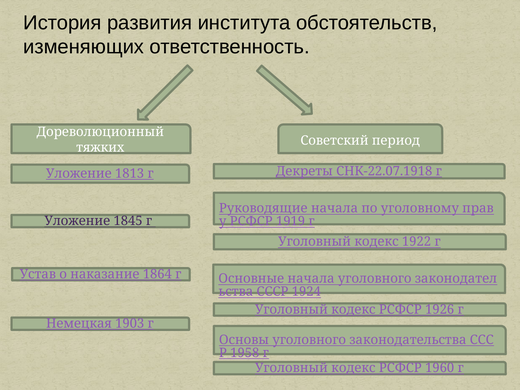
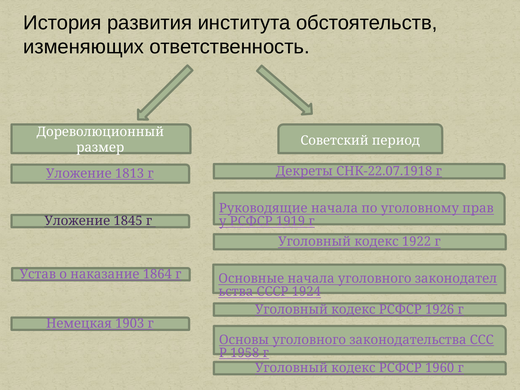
тяжких: тяжких -> размер (100, 147)
